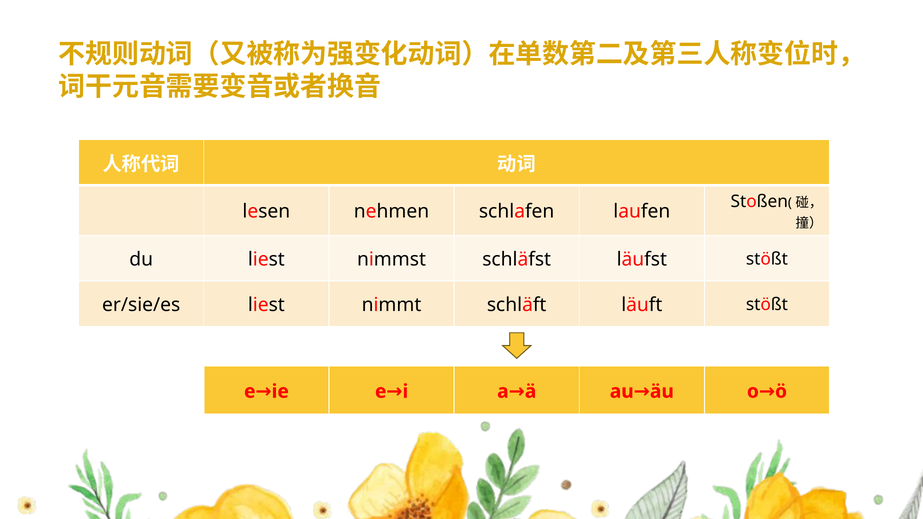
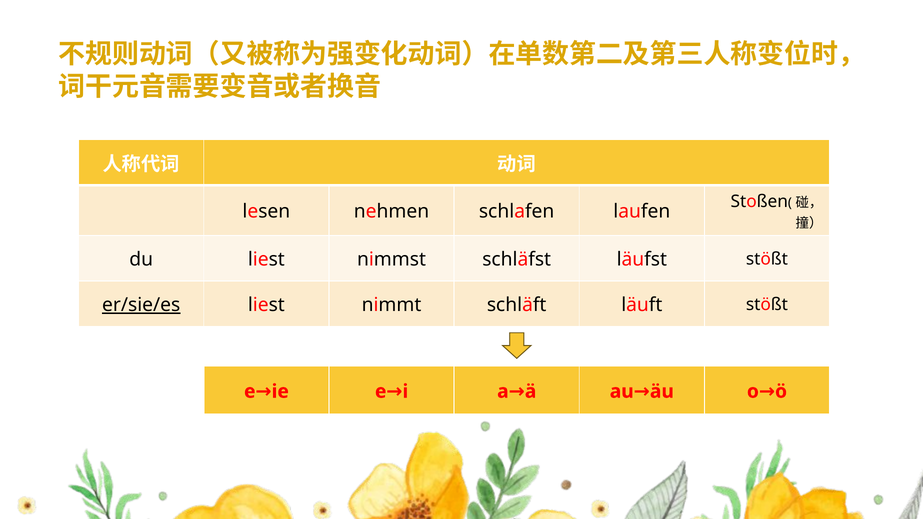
er/sie/es underline: none -> present (141, 305)
